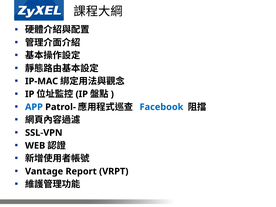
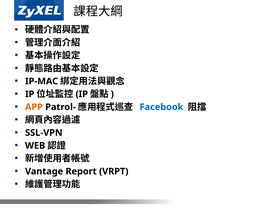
APP colour: blue -> orange (34, 107)
